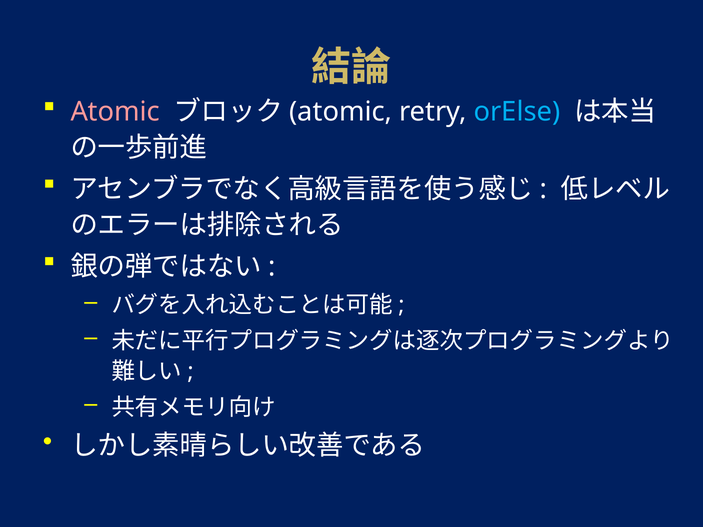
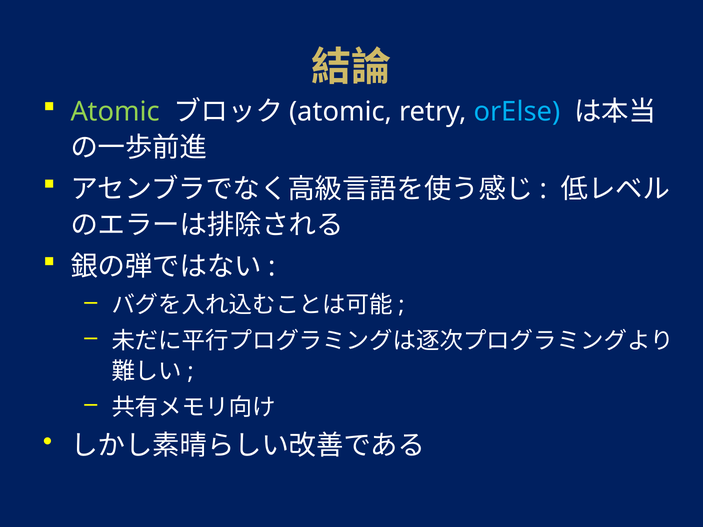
Atomic colour: pink -> light green (115, 112)
